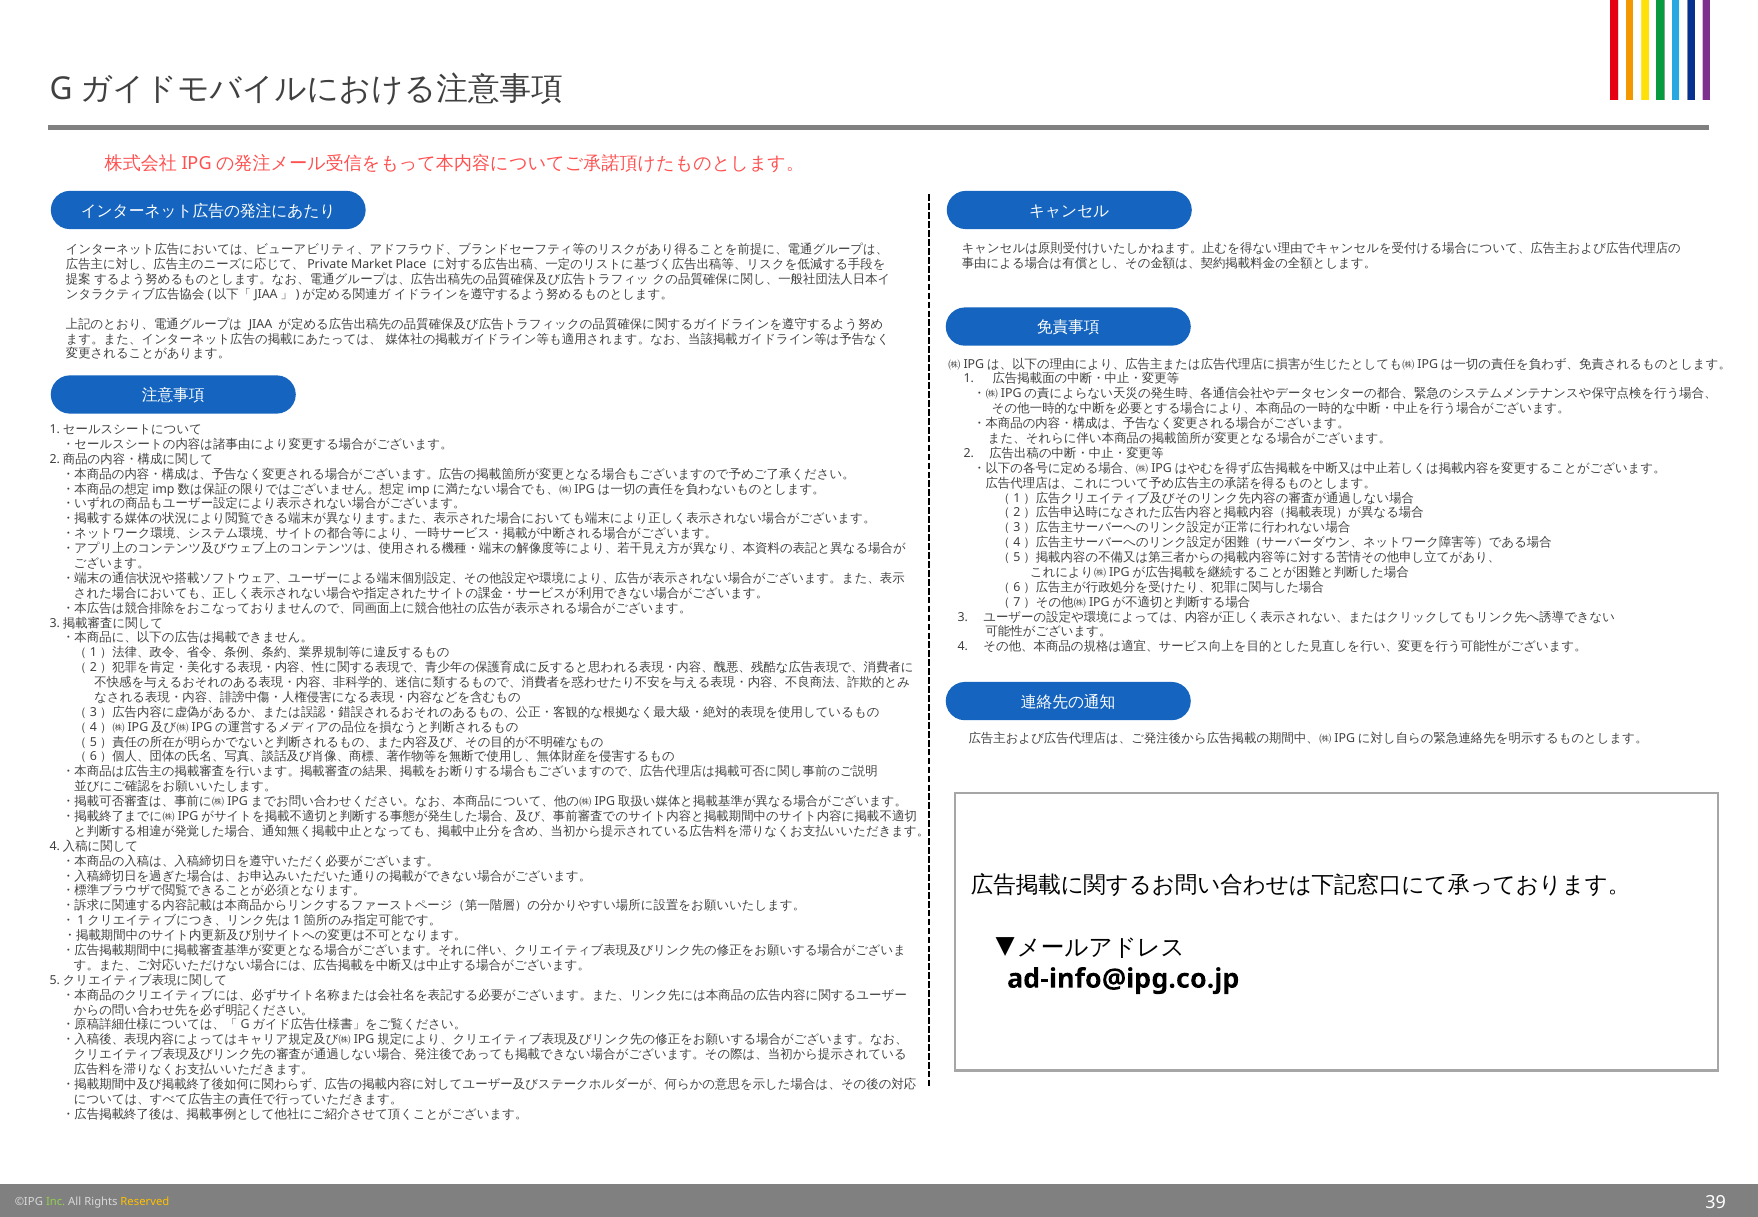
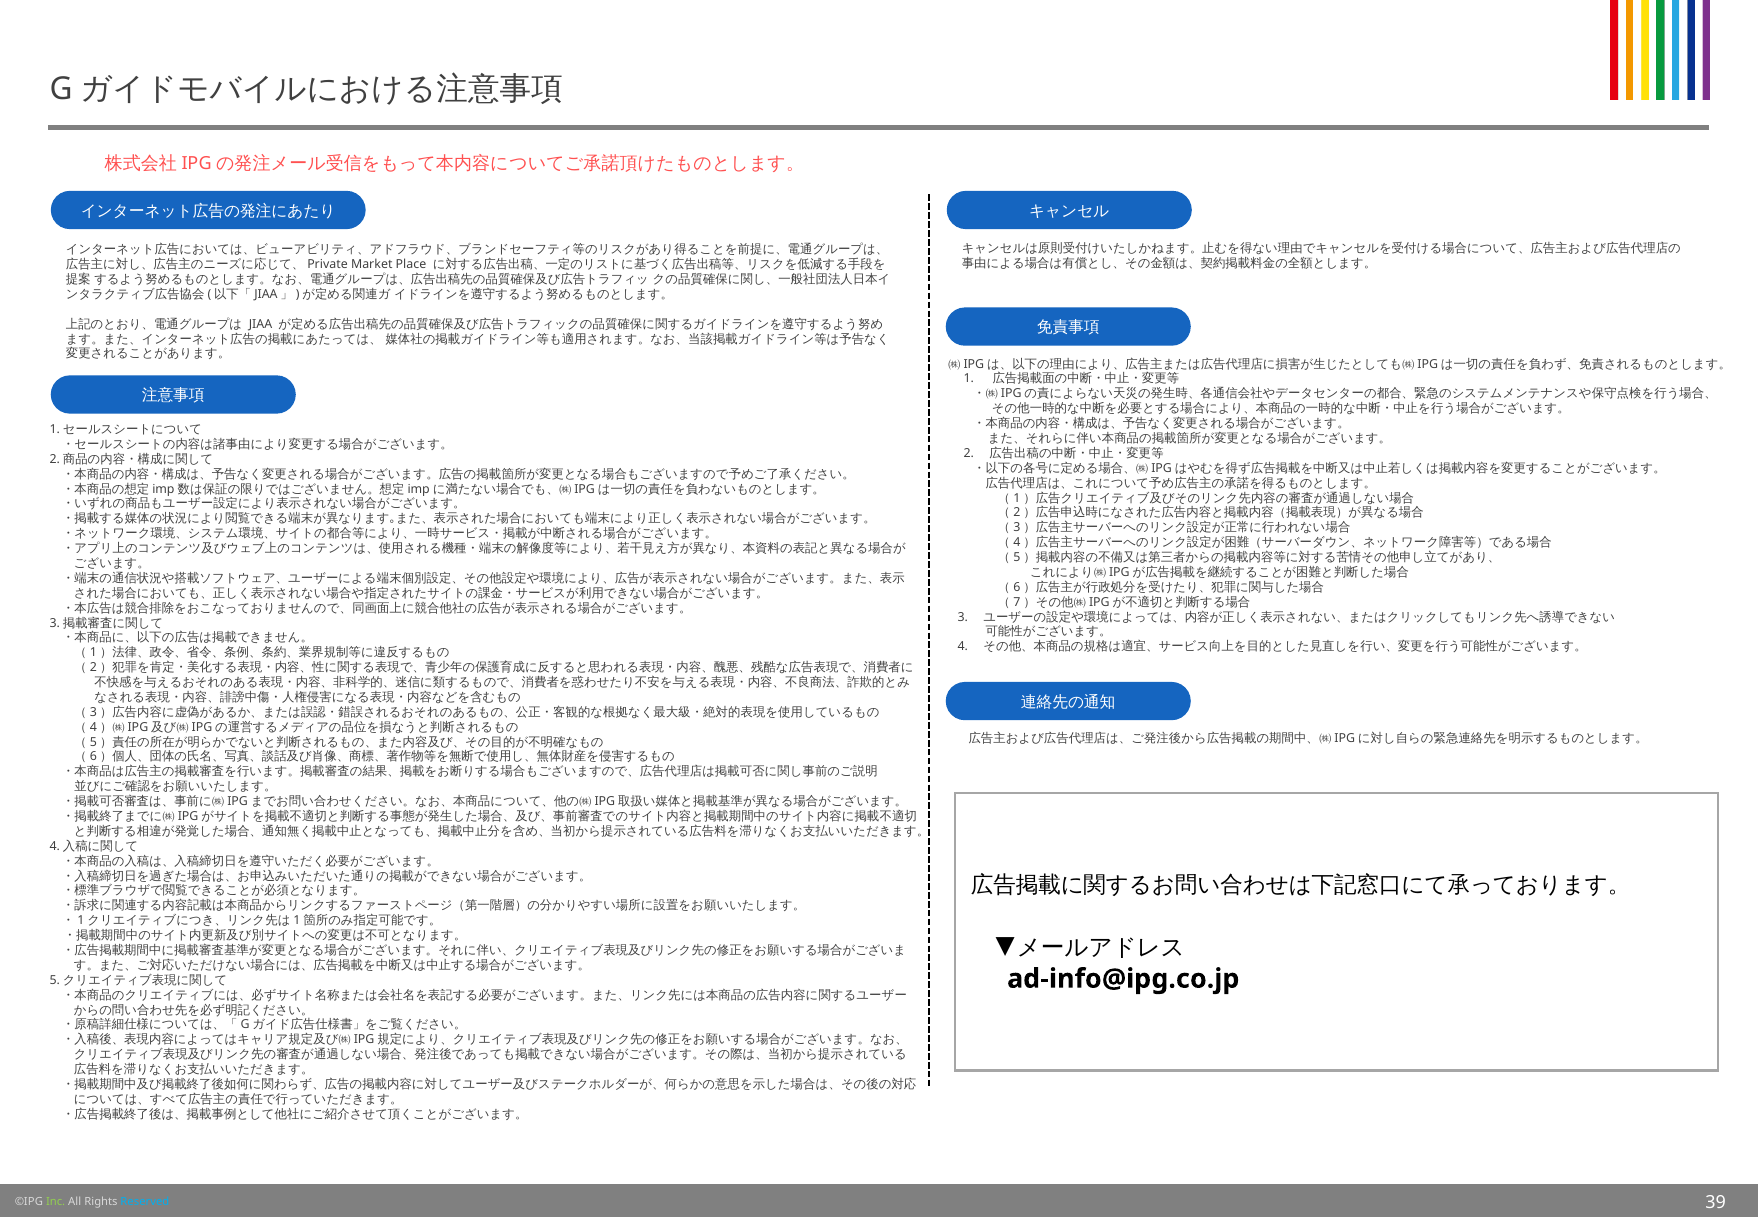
Reserved colour: yellow -> light blue (145, 1202)
